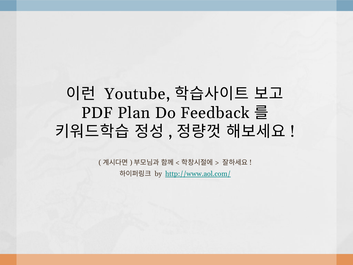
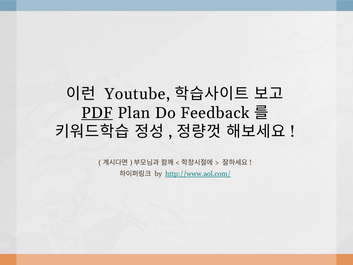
PDF underline: none -> present (97, 113)
